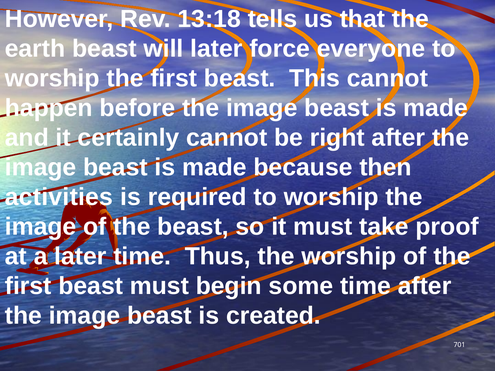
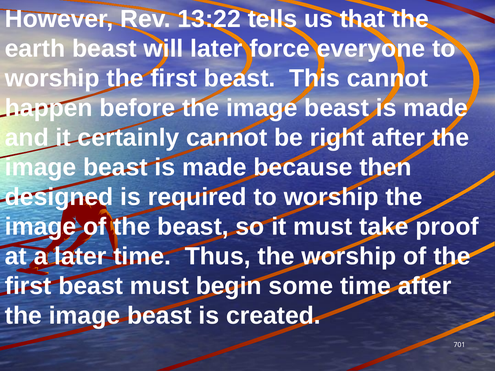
13:18: 13:18 -> 13:22 (209, 19)
activities: activities -> designed (59, 197)
